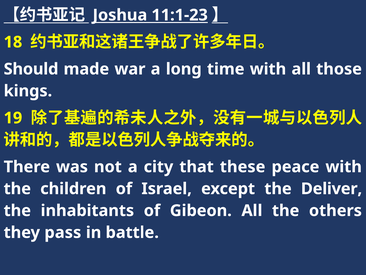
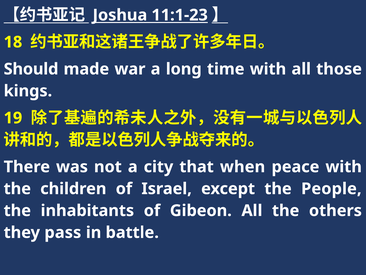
these: these -> when (243, 167)
Deliver: Deliver -> People (331, 188)
